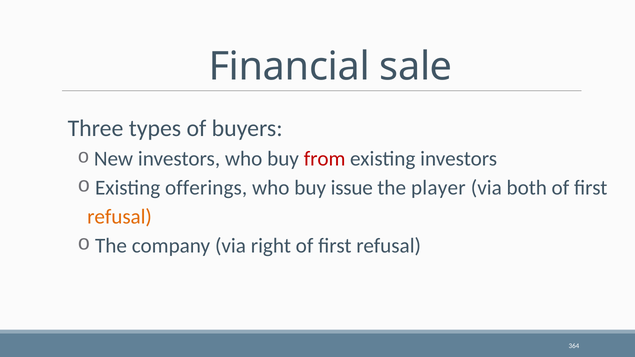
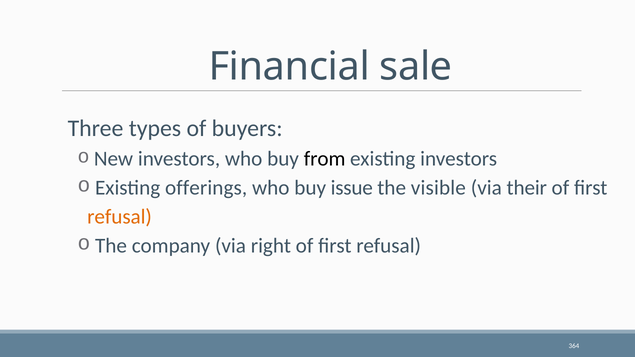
from colour: red -> black (325, 159)
player: player -> visible (438, 188)
both: both -> their (527, 188)
